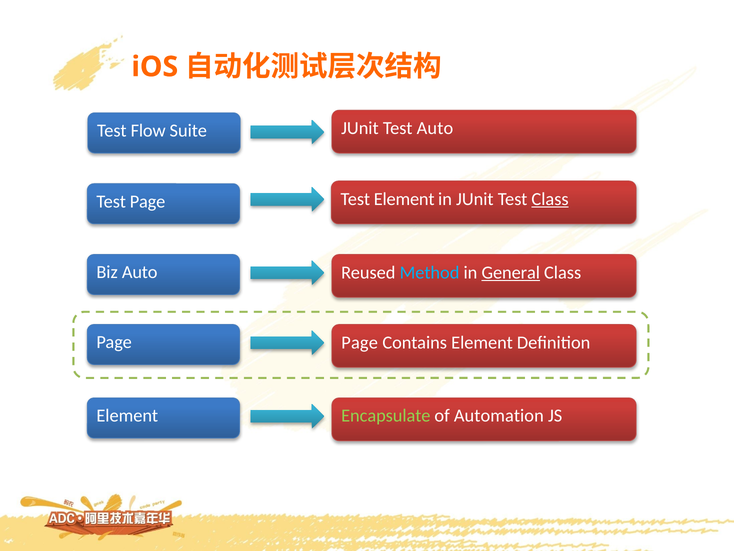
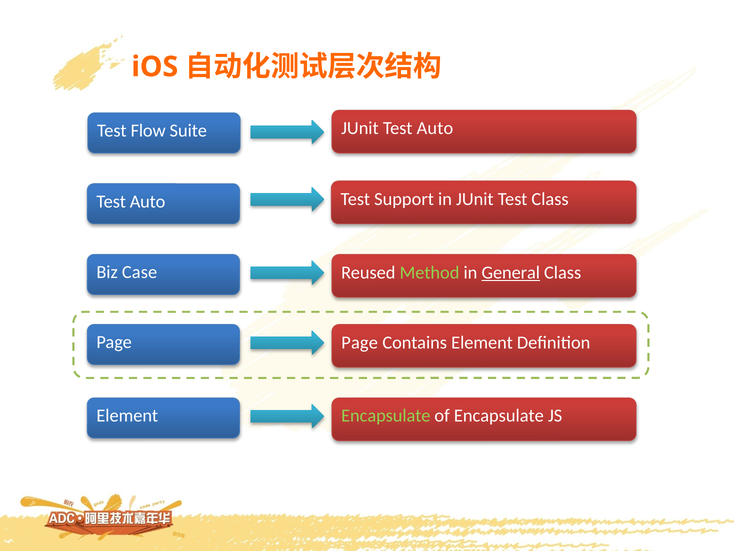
Page: Page -> Auto (148, 201)
Test Element: Element -> Support (404, 199)
Class underline: present -> none (550, 199)
Biz Auto: Auto -> Case (140, 272)
Method colour: light blue -> light green (430, 272)
of Automation: Automation -> Encapsulate (499, 416)
